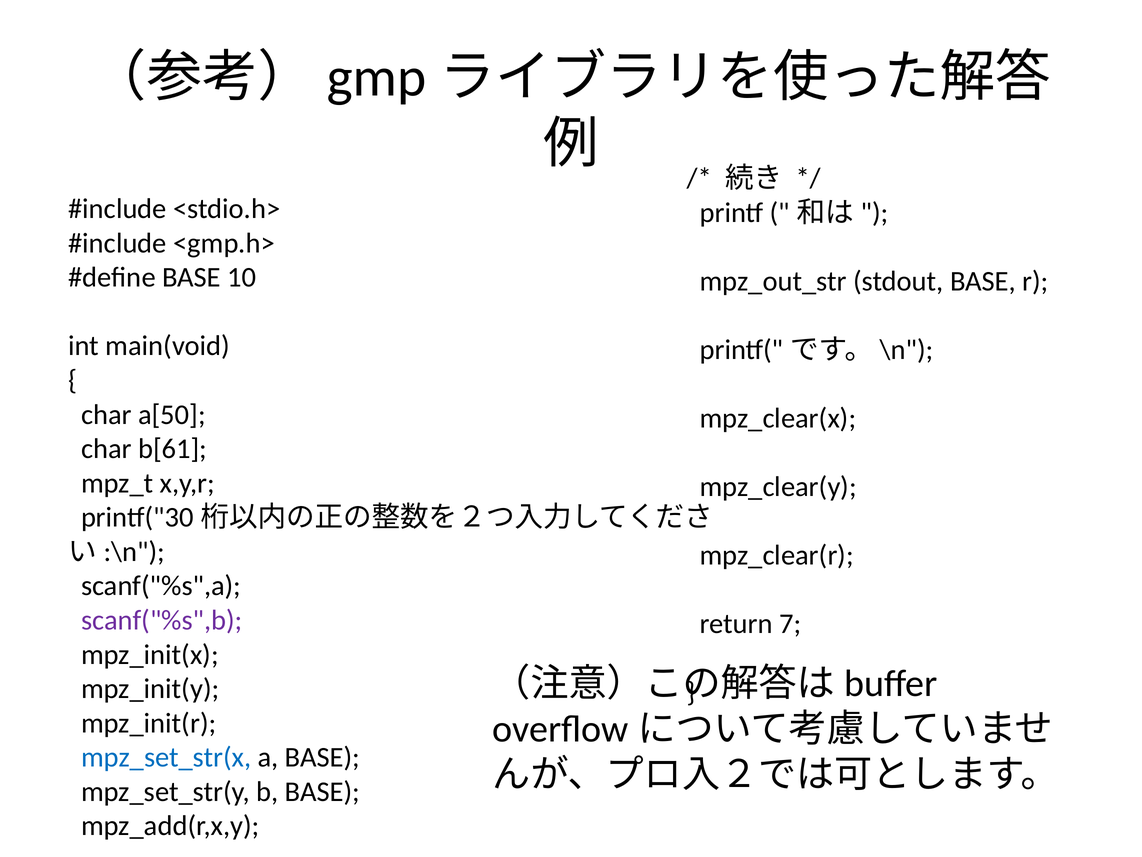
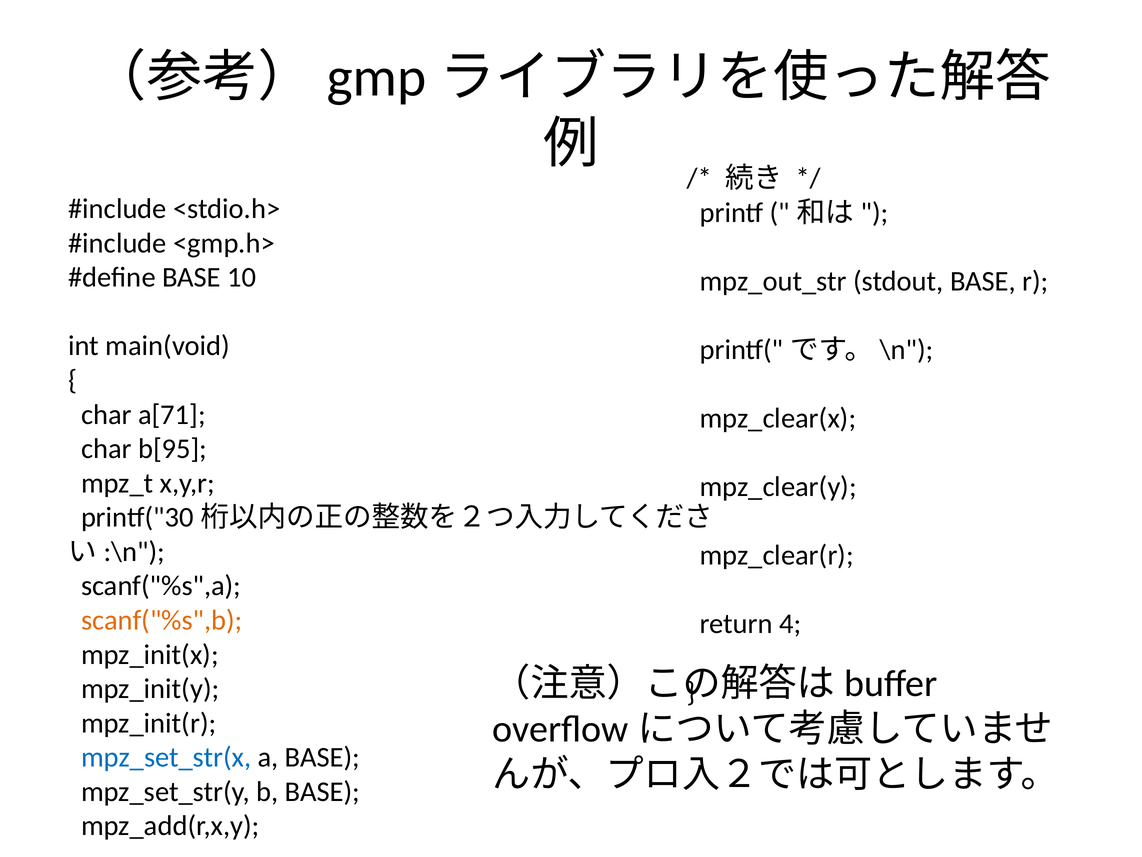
a[50: a[50 -> a[71 (172, 414)
b[61: b[61 -> b[95 (173, 449)
scanf("%s",b colour: purple -> orange (162, 620)
7: 7 -> 4 (790, 624)
